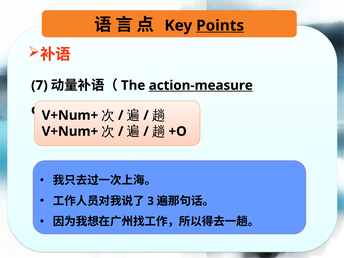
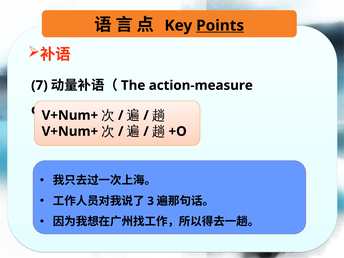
action-measure underline: present -> none (201, 85)
